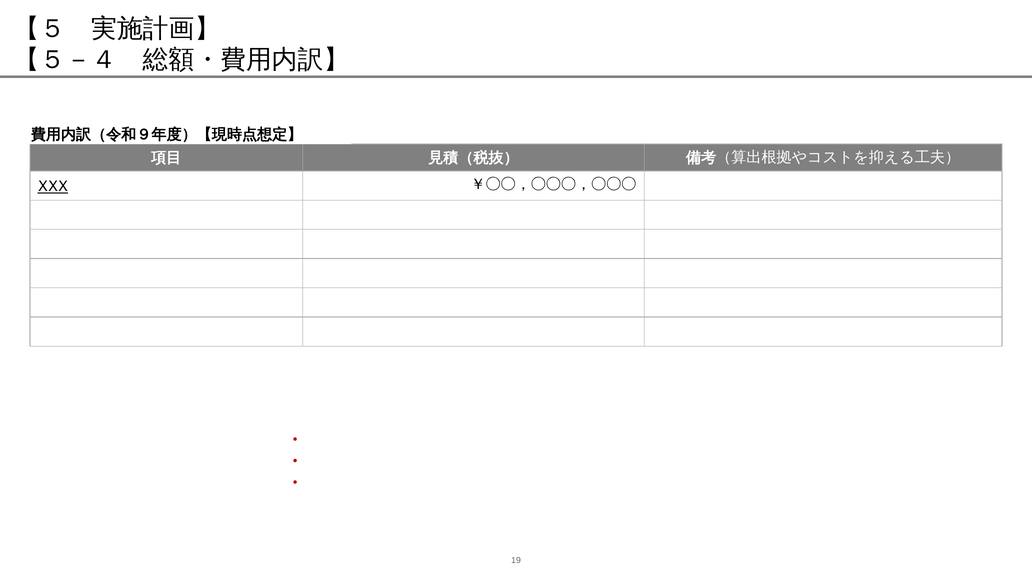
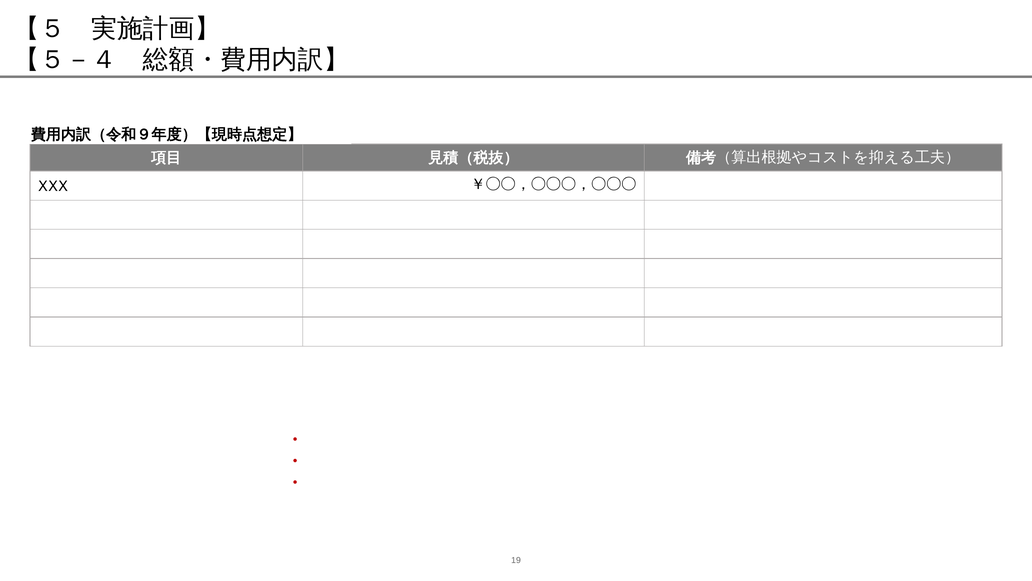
XXX underline: present -> none (53, 186)
